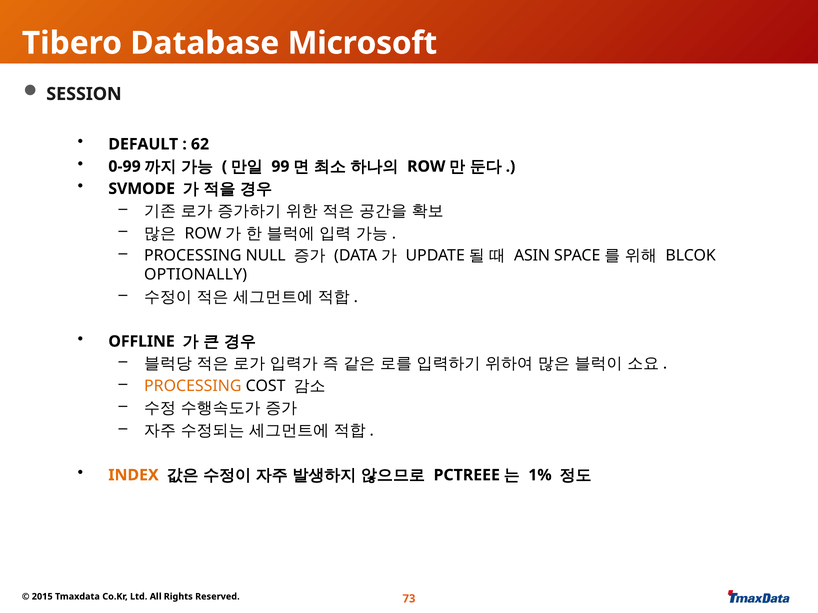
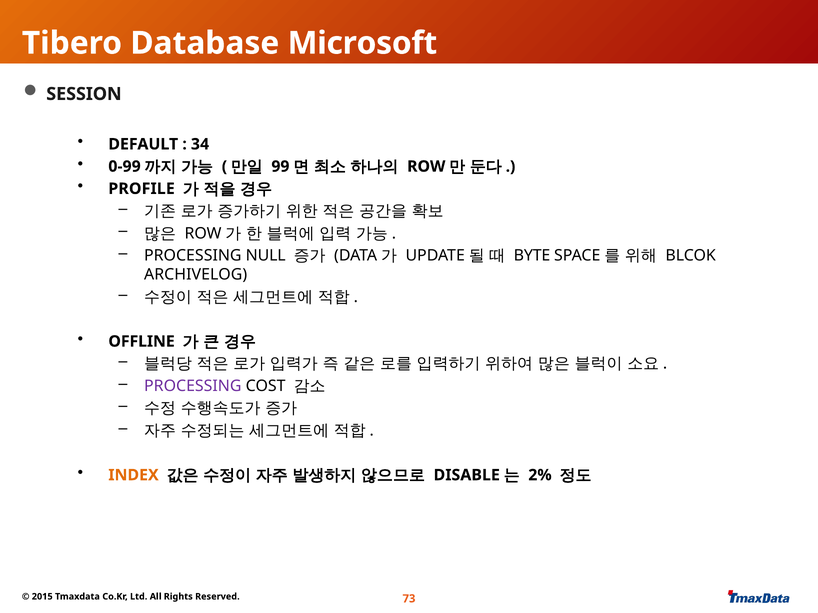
62: 62 -> 34 (200, 144)
SVMODE: SVMODE -> PROFILE (142, 189)
ASIN: ASIN -> BYTE (532, 256)
OPTIONALLY: OPTIONALLY -> ARCHIVELOG (196, 275)
PROCESSING colour: orange -> purple (193, 386)
PCTREEE: PCTREEE -> DISABLE (467, 475)
1%: 1% -> 2% (540, 475)
